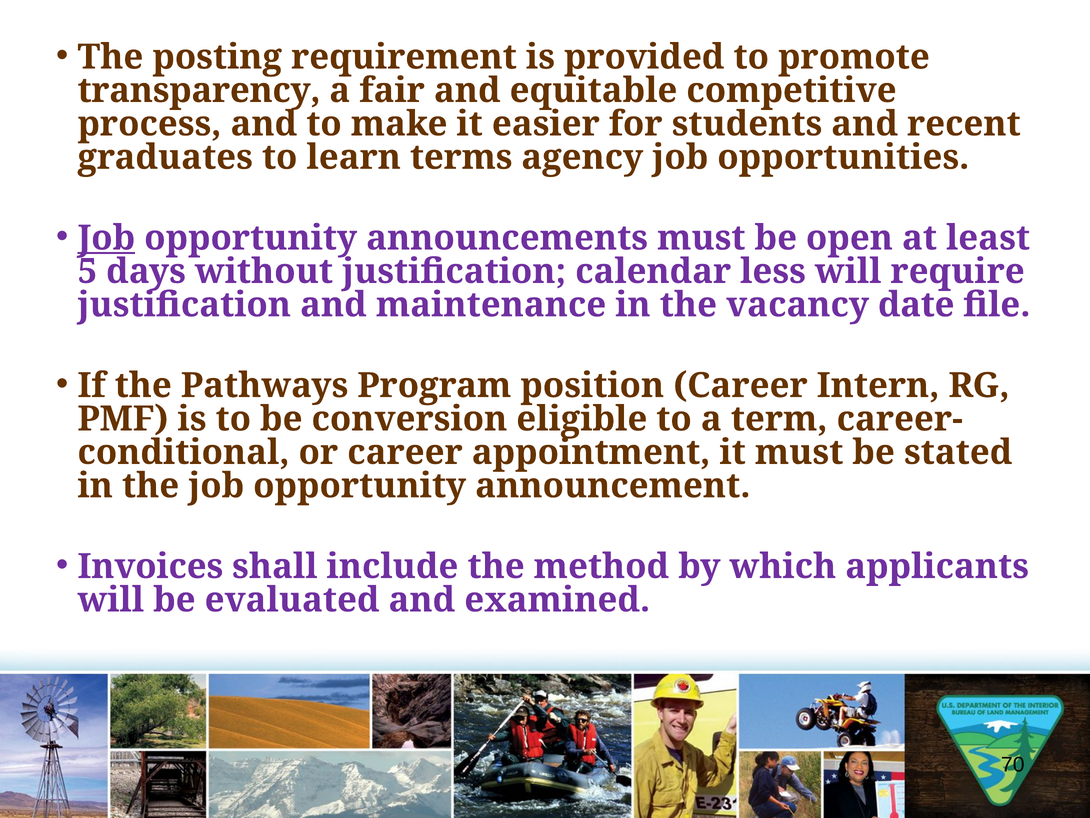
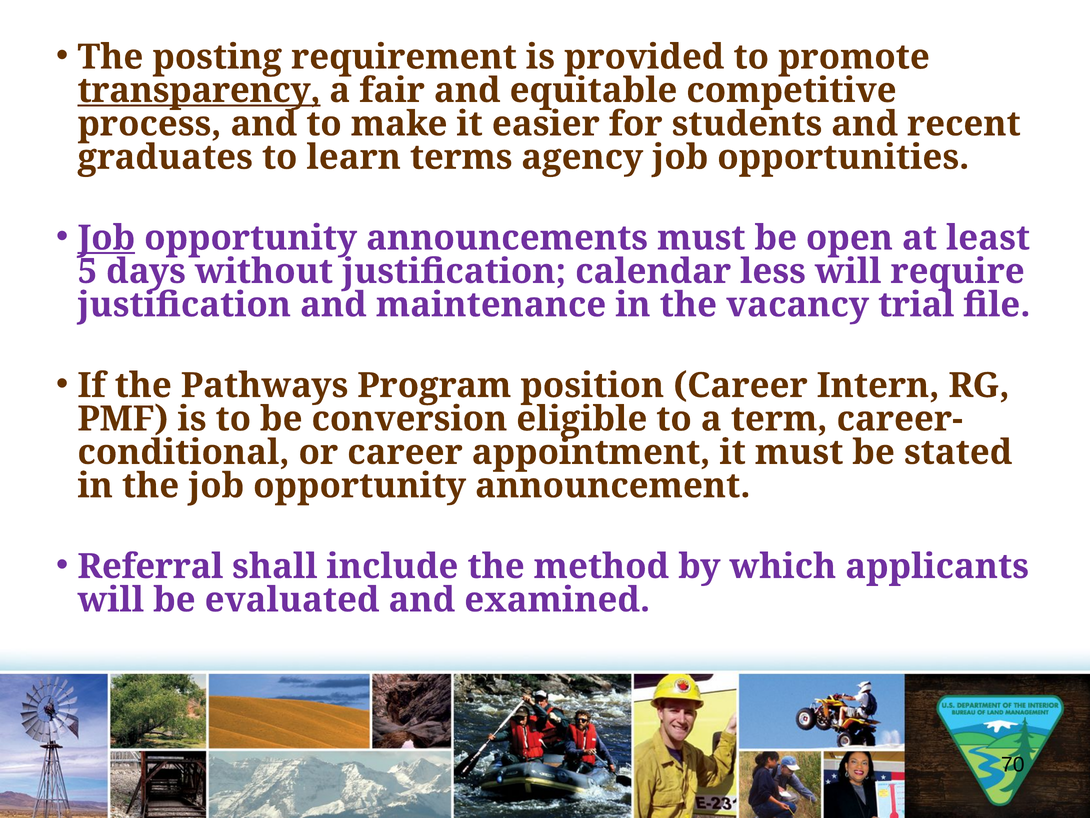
transparency underline: none -> present (199, 90)
date: date -> trial (916, 305)
Invoices: Invoices -> Referral (150, 566)
